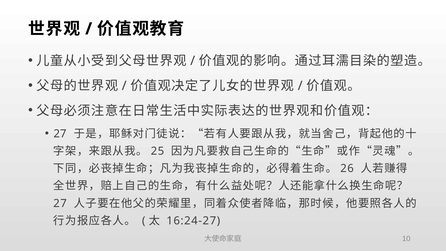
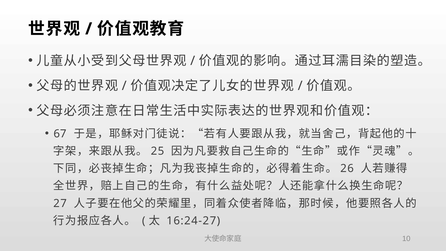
27: 27 -> 67 (60, 134)
